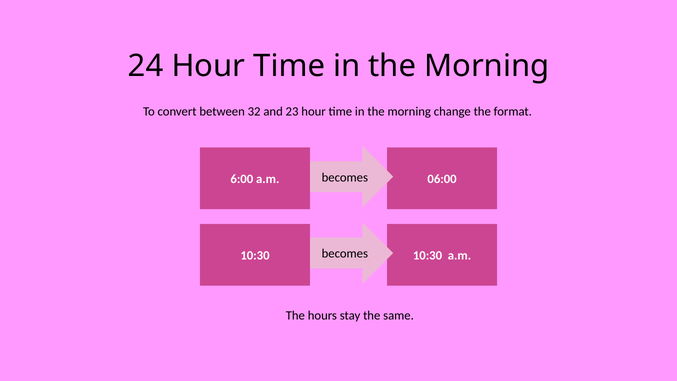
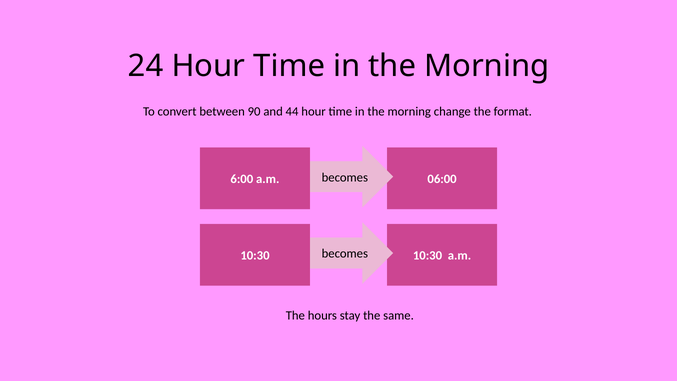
32: 32 -> 90 (254, 112)
23: 23 -> 44 (292, 112)
